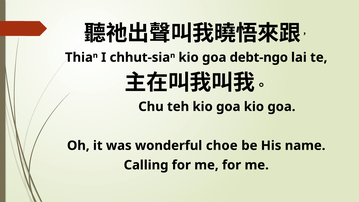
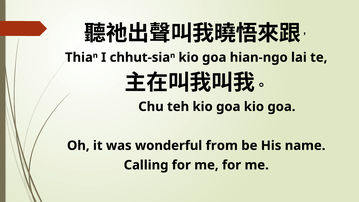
debt-ngo: debt-ngo -> hian-ngo (259, 57)
choe: choe -> from (222, 146)
